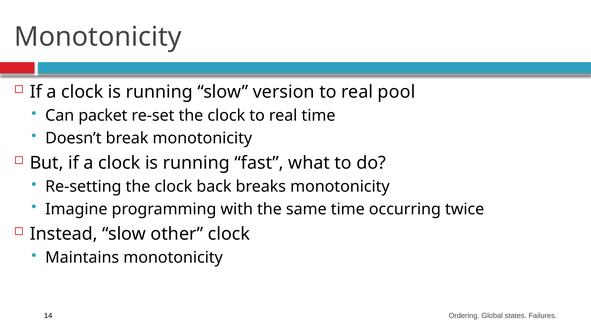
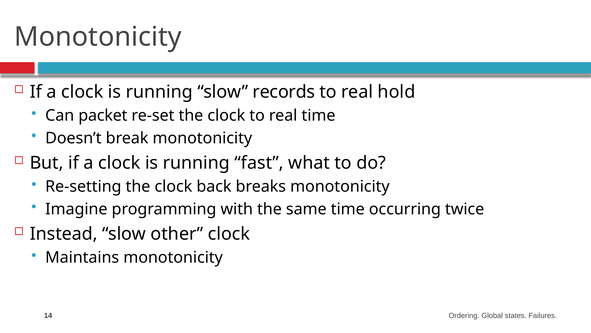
version: version -> records (284, 92)
pool: pool -> hold (396, 92)
